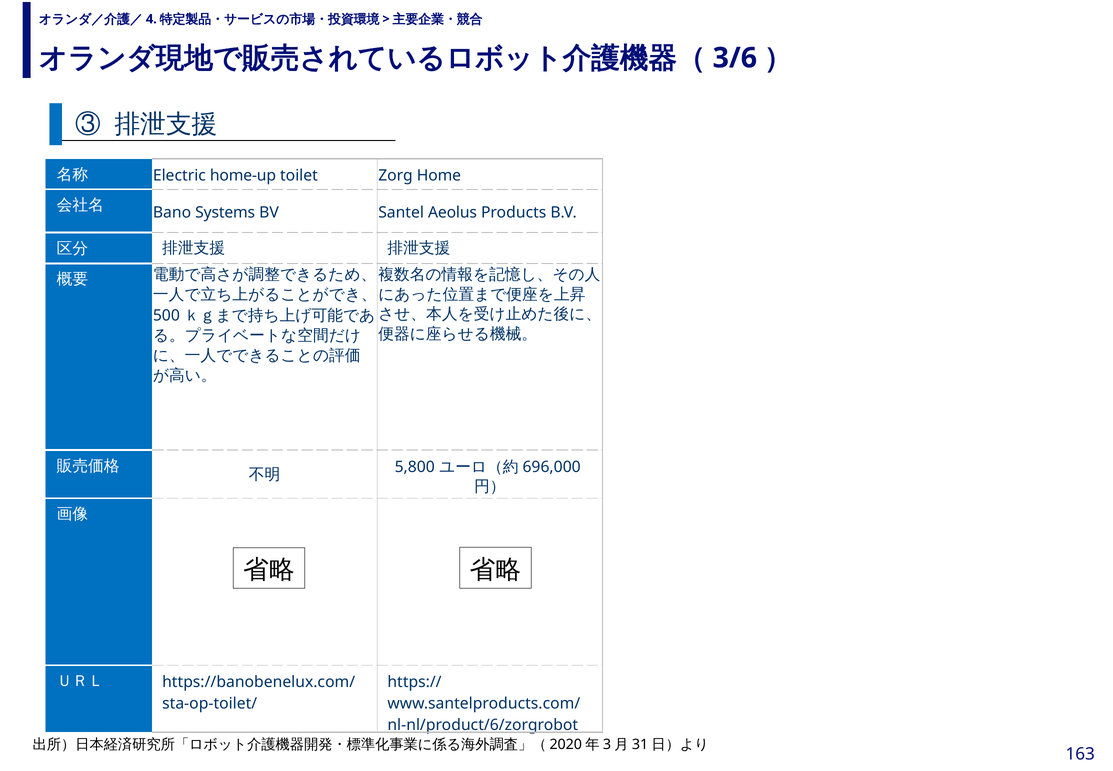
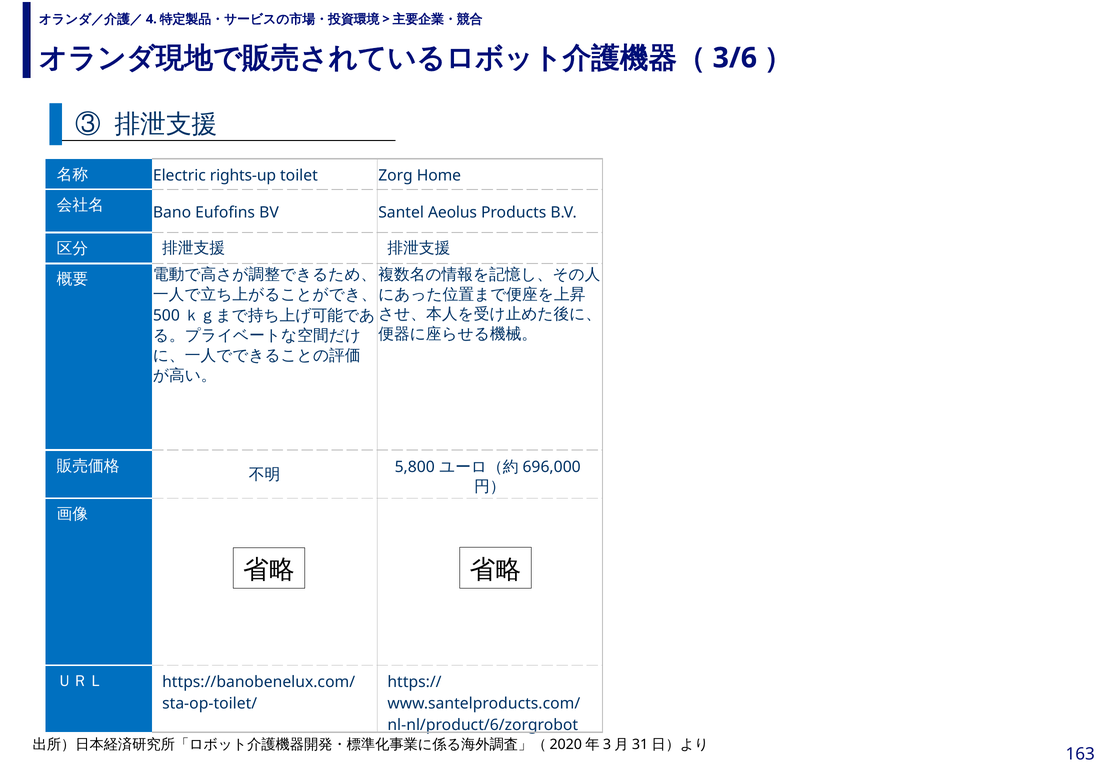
home-up: home-up -> rights-up (243, 175)
Systems: Systems -> Eufofins (225, 212)
